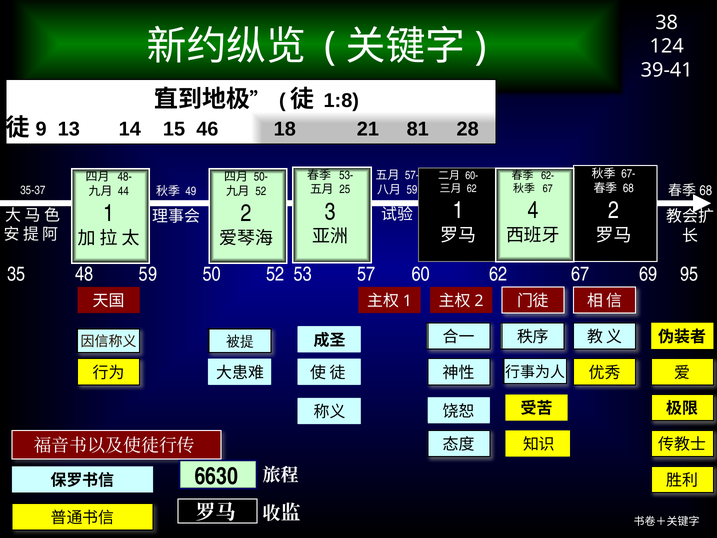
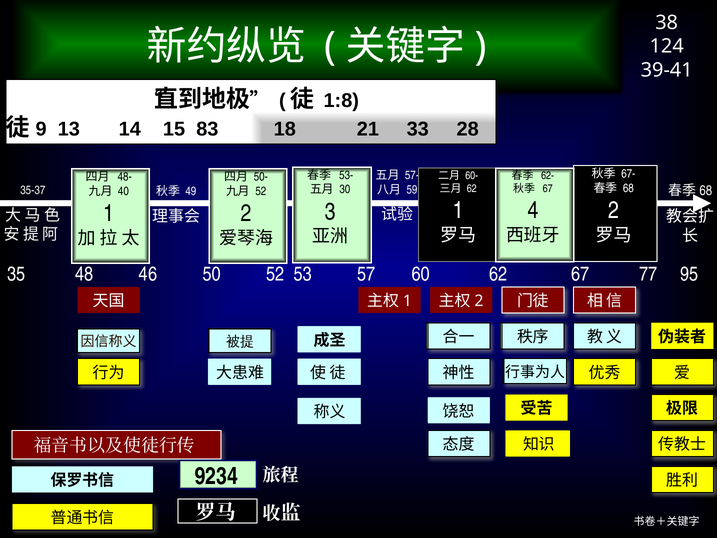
46: 46 -> 83 (207, 129)
81: 81 -> 33 (418, 129)
25: 25 -> 30 (345, 189)
44: 44 -> 40 (123, 191)
48 59: 59 -> 46 (148, 274)
69: 69 -> 77 (648, 274)
6630: 6630 -> 9234 (216, 476)
